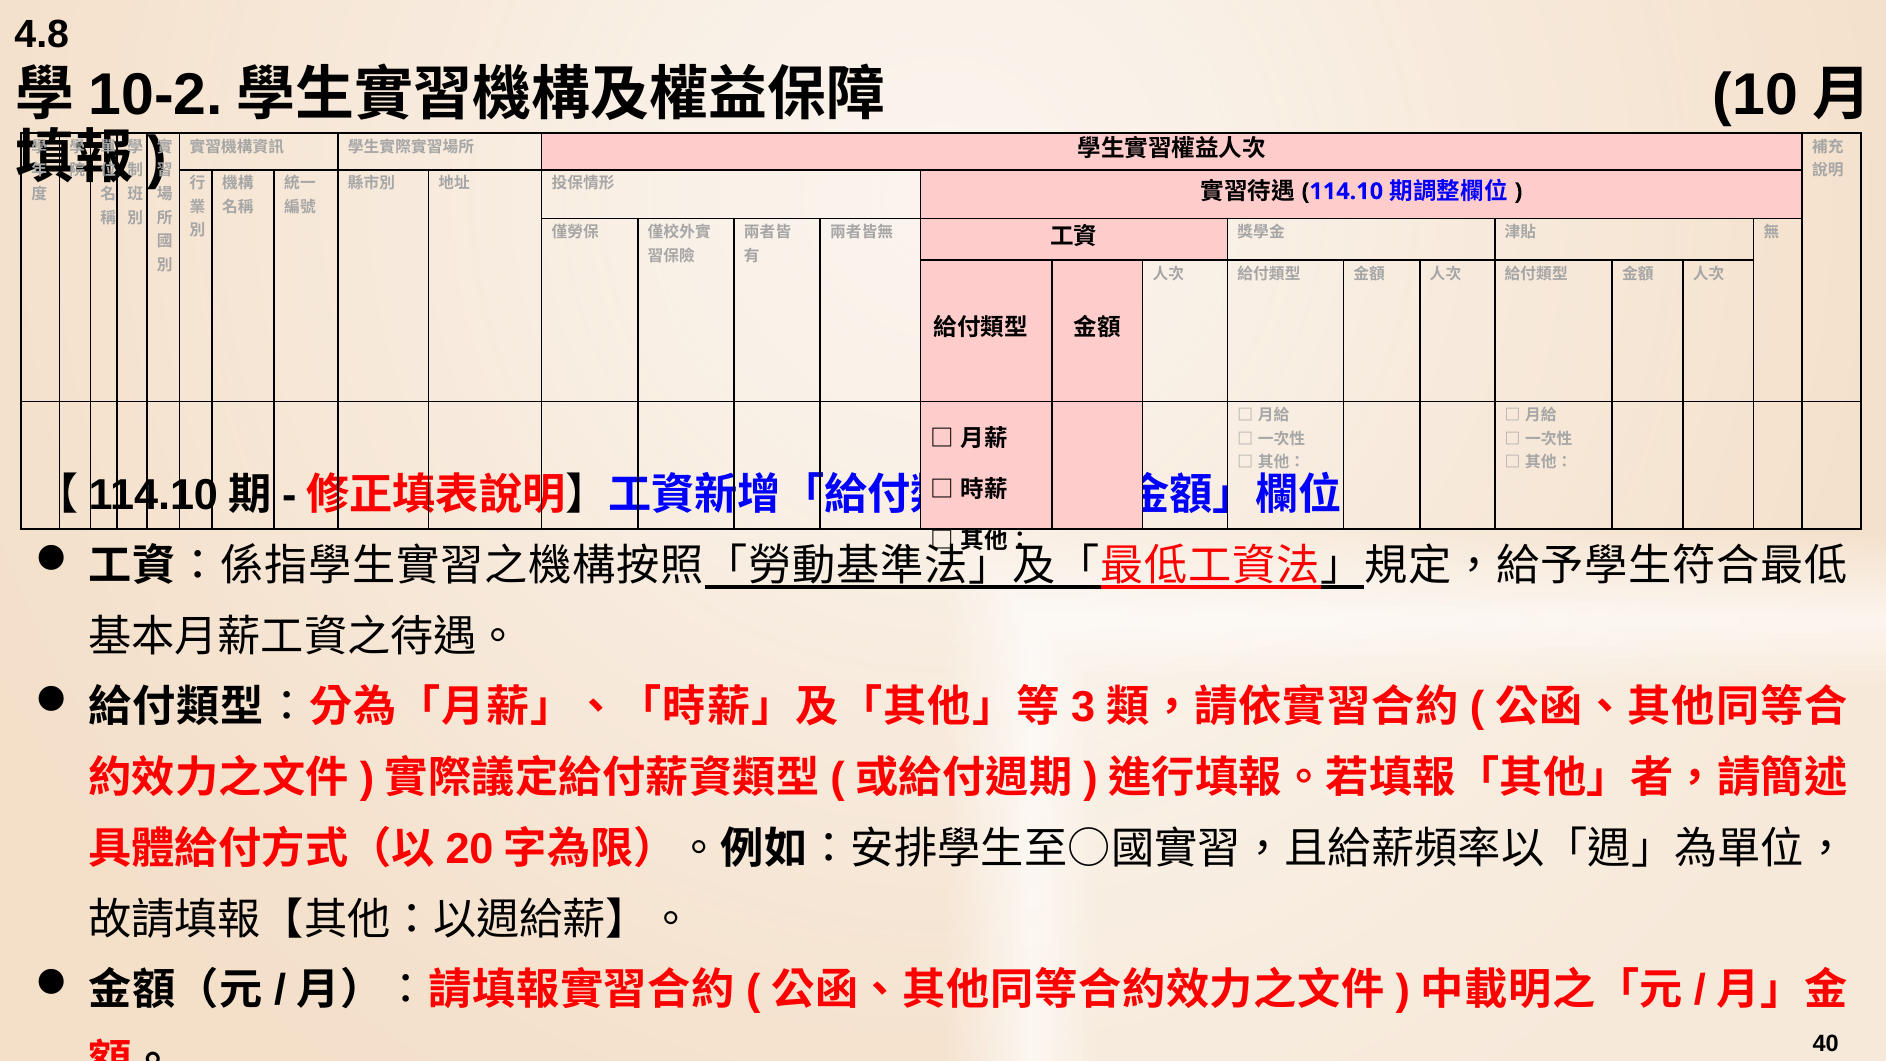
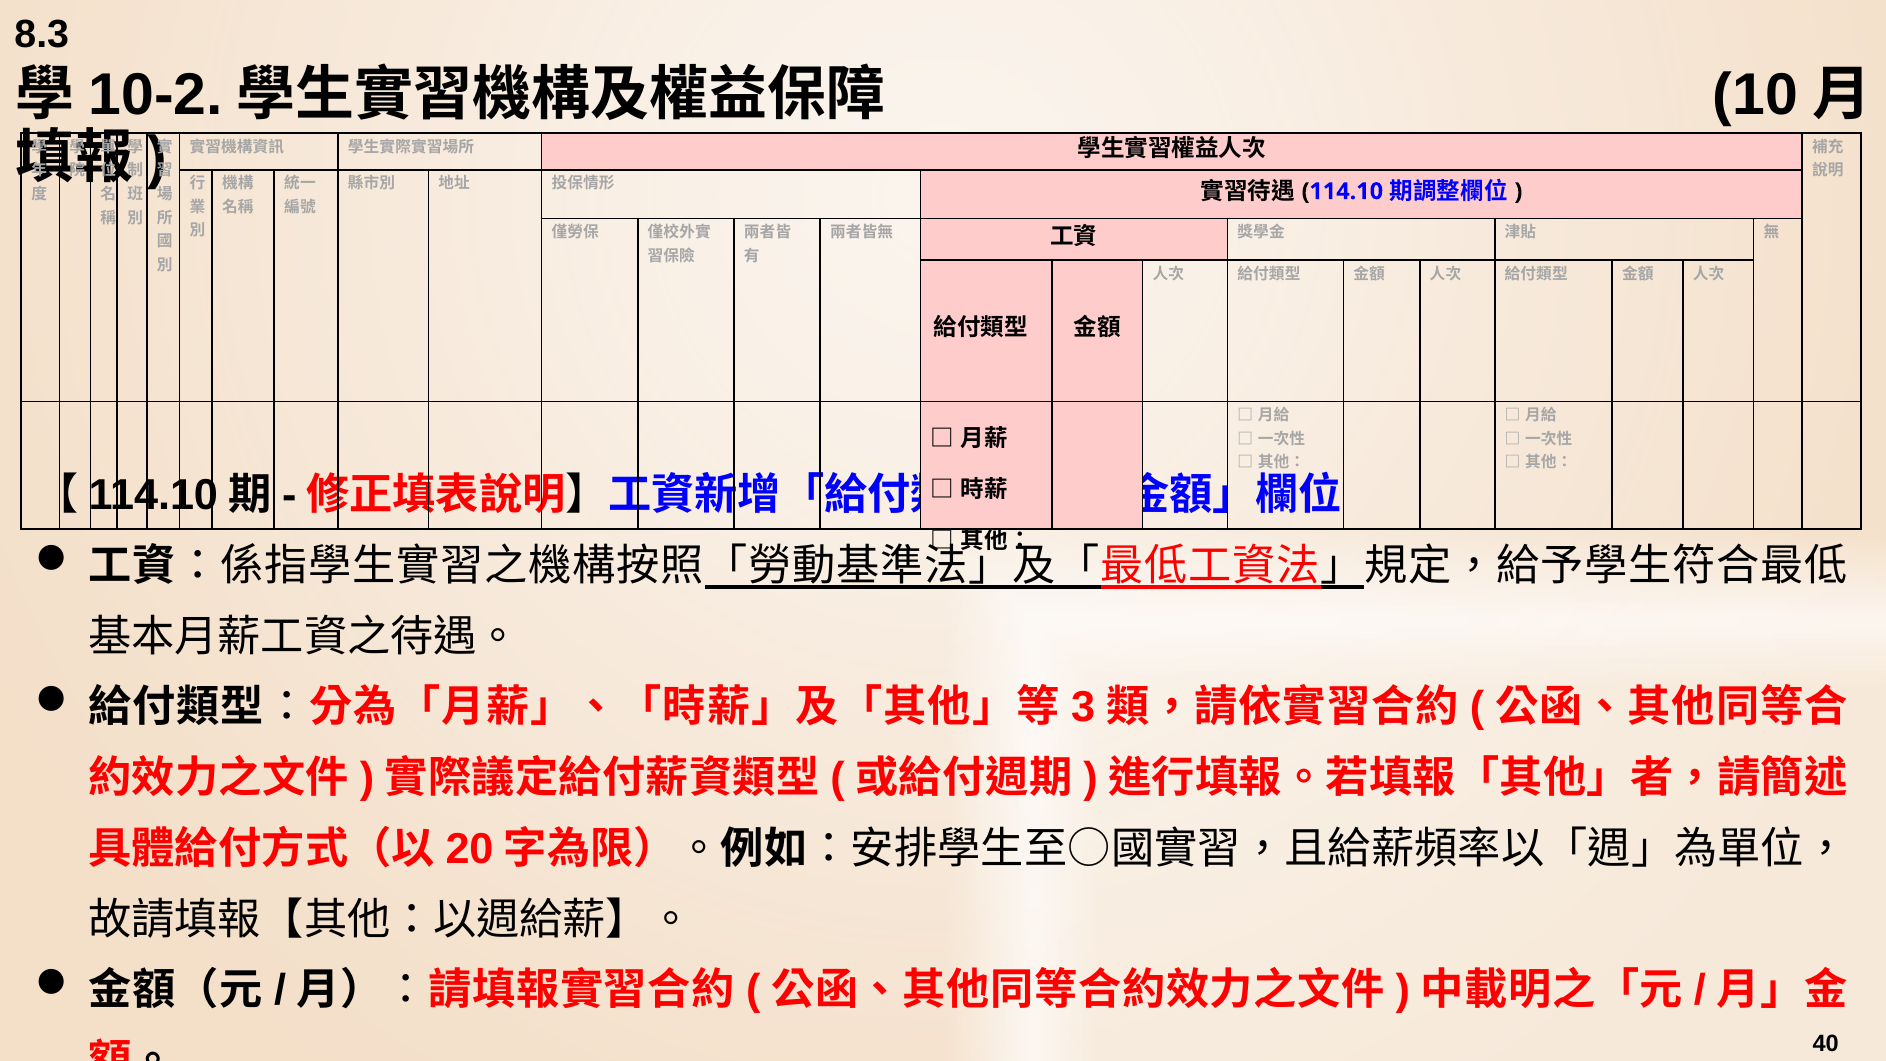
4.8: 4.8 -> 8.3 (42, 34)
